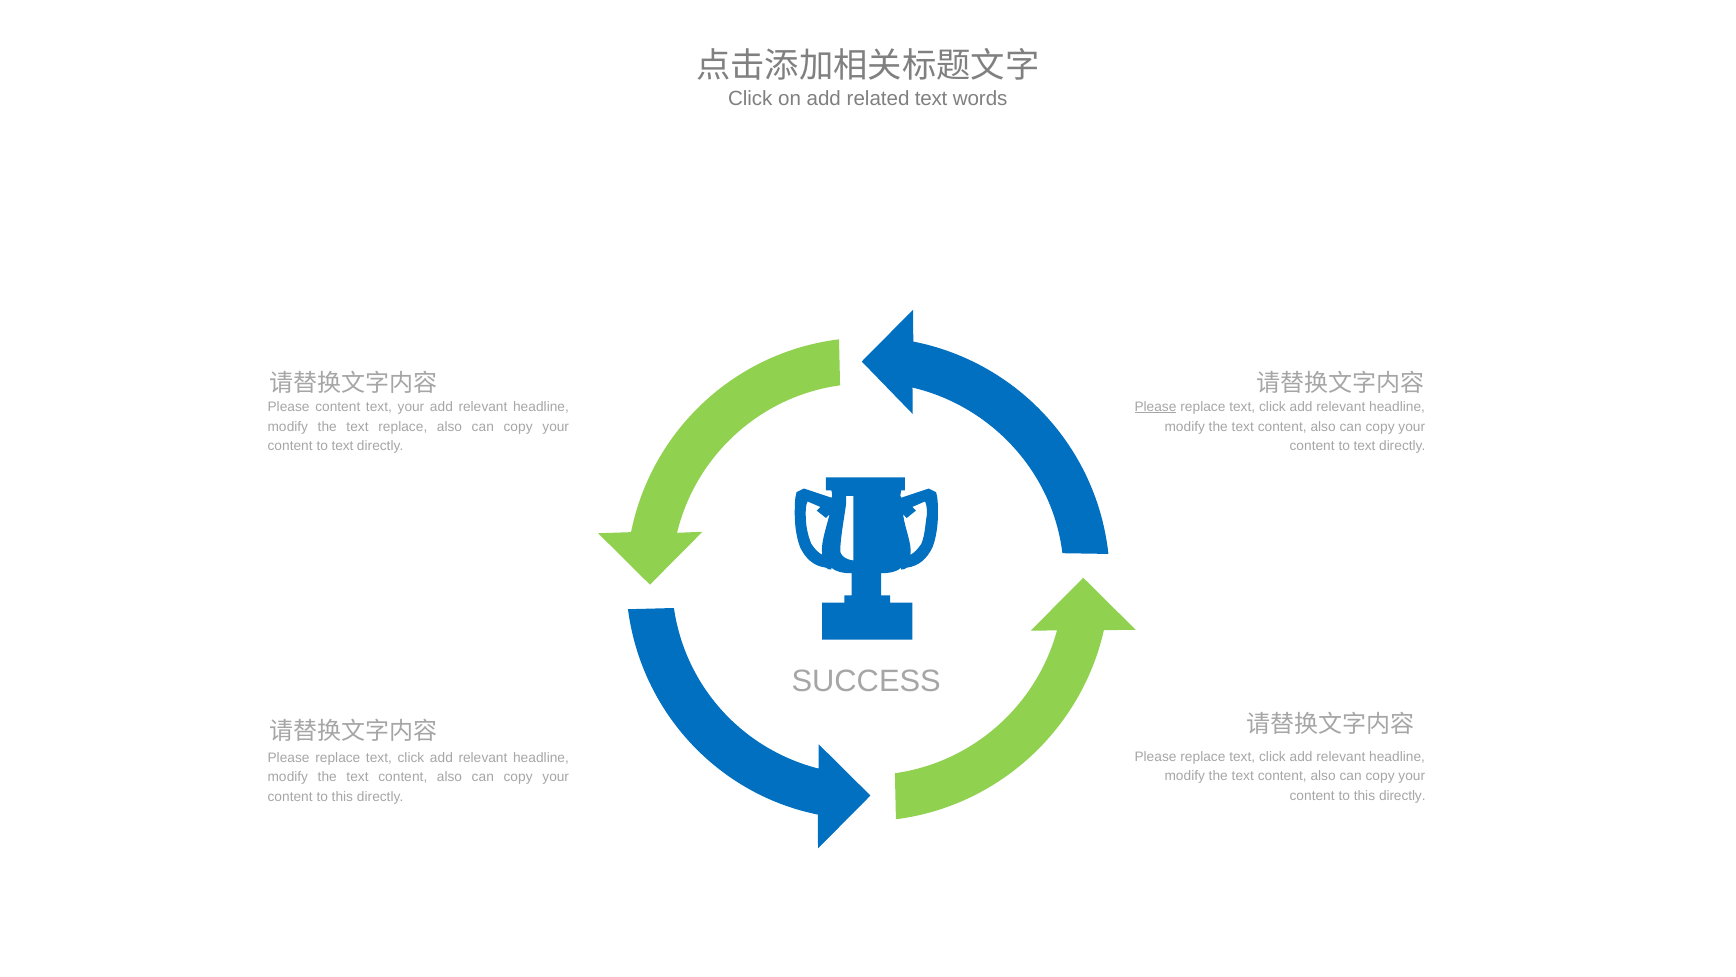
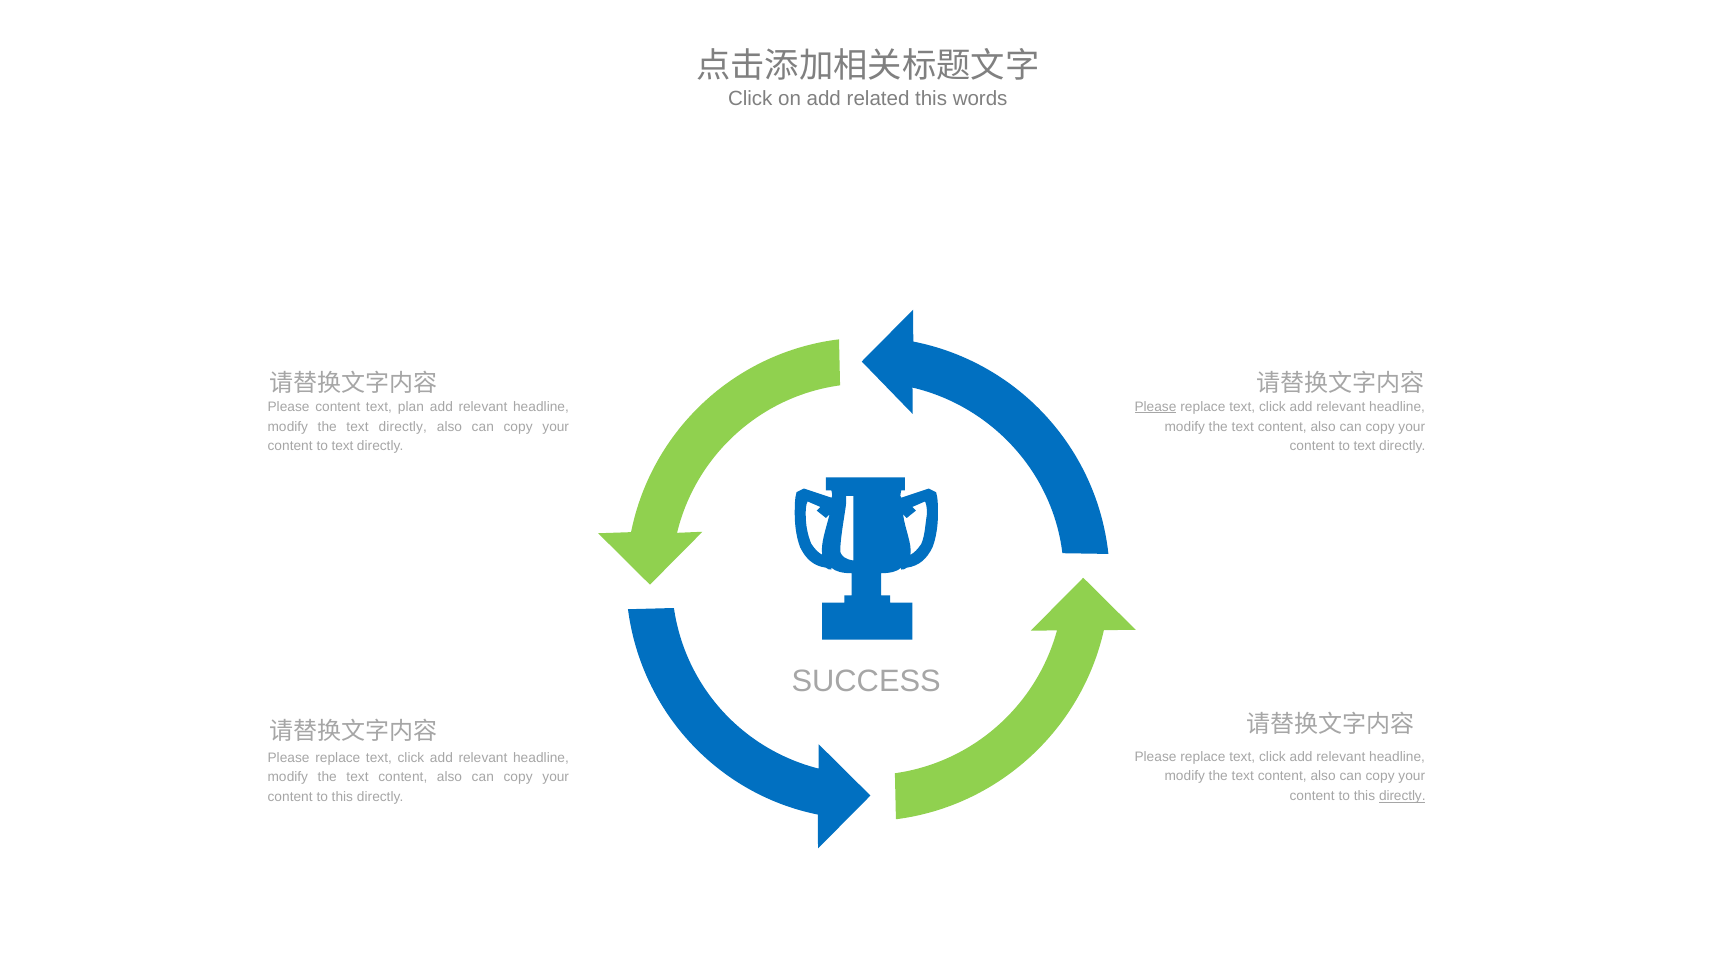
related text: text -> this (931, 99)
text your: your -> plan (411, 407)
the text replace: replace -> directly (403, 426)
directly underline: none -> present (1402, 796)
